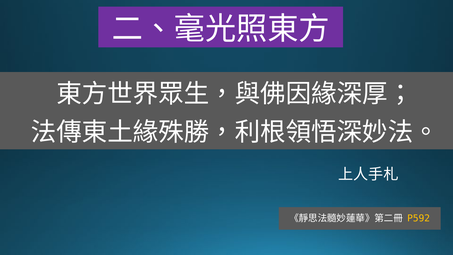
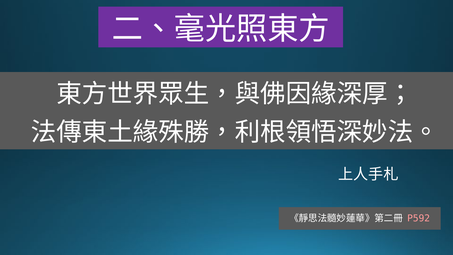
P592 colour: yellow -> pink (419, 218)
